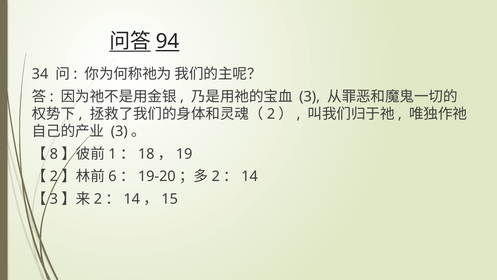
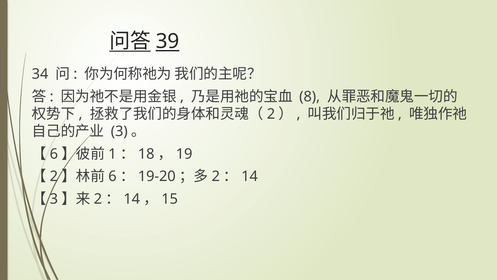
94: 94 -> 39 (168, 41)
3: 3 -> 8 (310, 96)
8: 8 -> 6 (54, 154)
